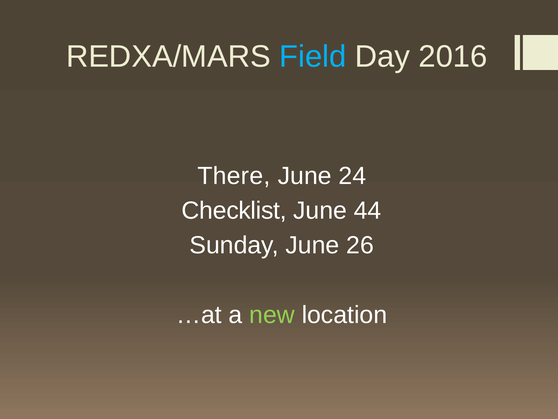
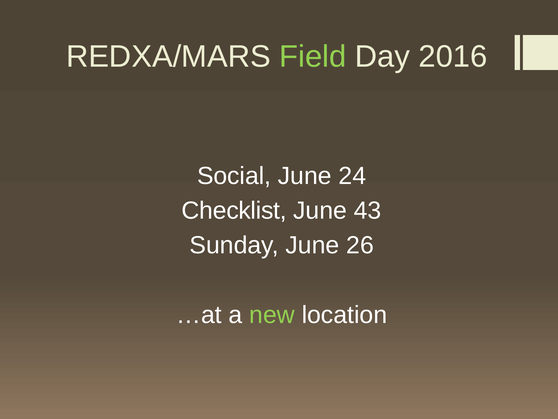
Field colour: light blue -> light green (313, 56)
There: There -> Social (234, 176)
44: 44 -> 43 (368, 210)
